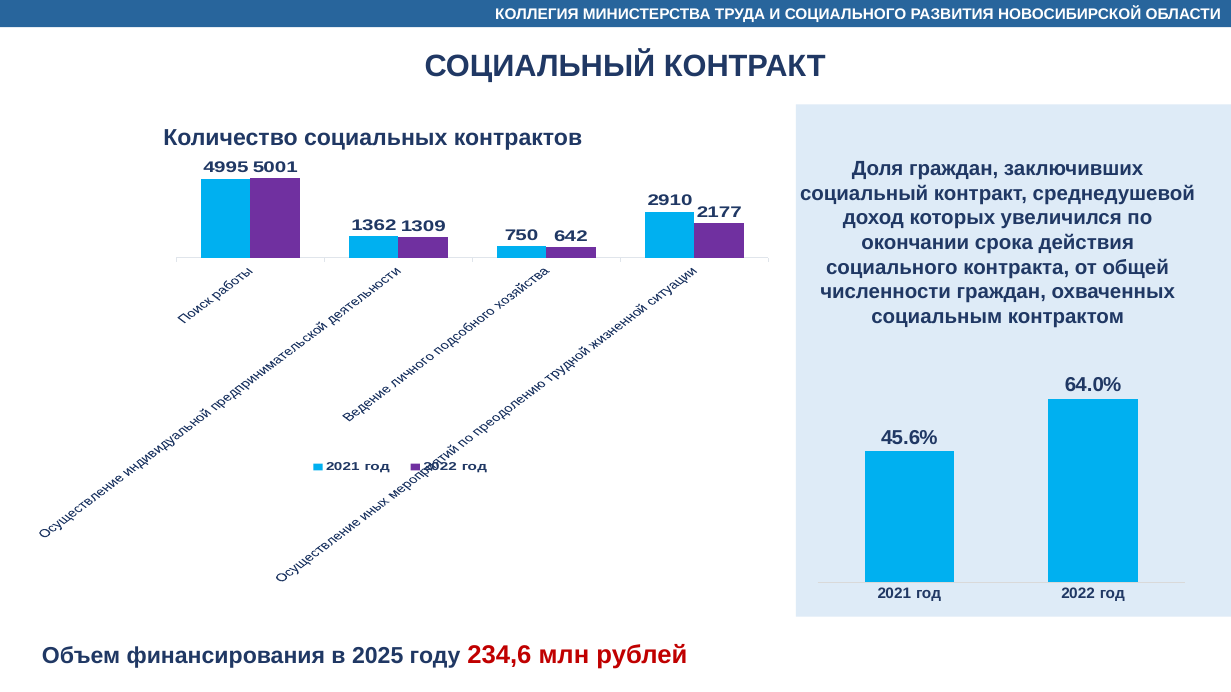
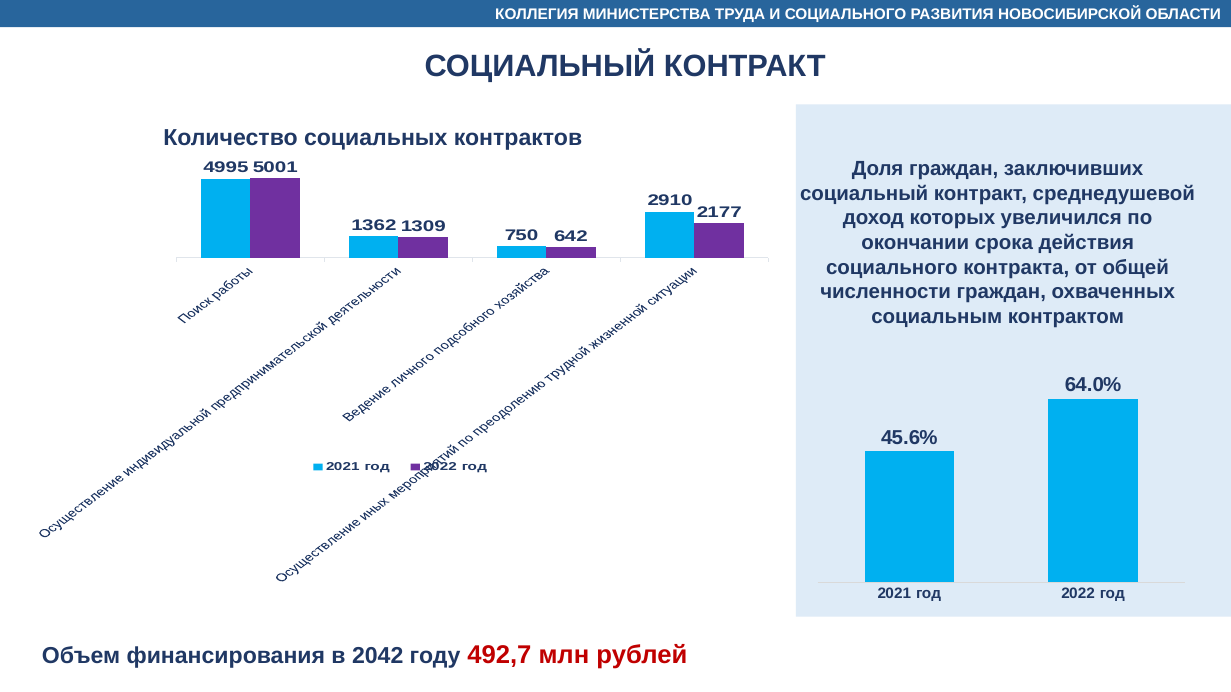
2025: 2025 -> 2042 (378, 656)
234,6: 234,6 -> 492,7 (499, 655)
